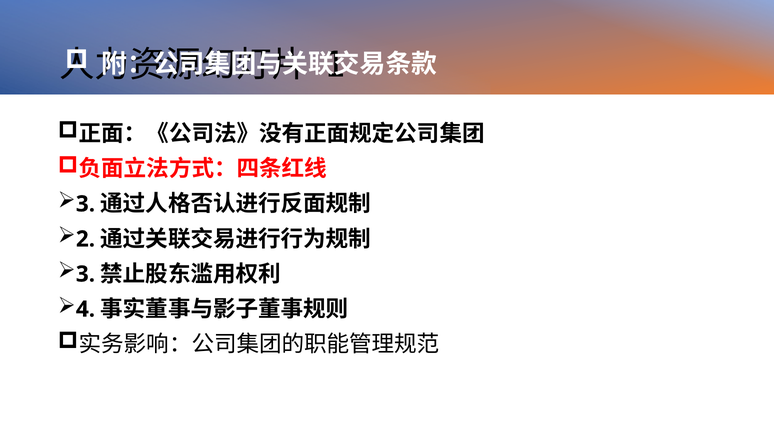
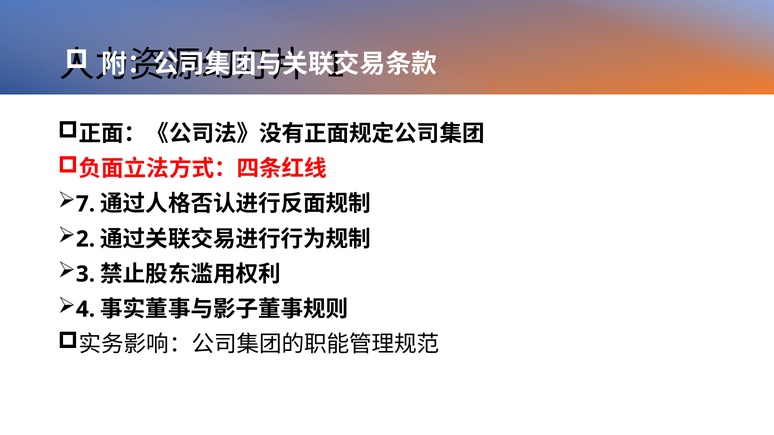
3: 3 -> 7 (85, 204)
